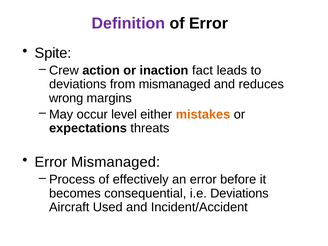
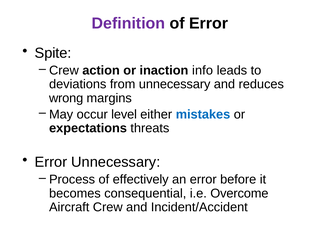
fact: fact -> info (203, 71)
from mismanaged: mismanaged -> unnecessary (175, 84)
mistakes colour: orange -> blue (203, 114)
Error Mismanaged: Mismanaged -> Unnecessary (116, 162)
i.e Deviations: Deviations -> Overcome (239, 193)
Aircraft Used: Used -> Crew (108, 207)
